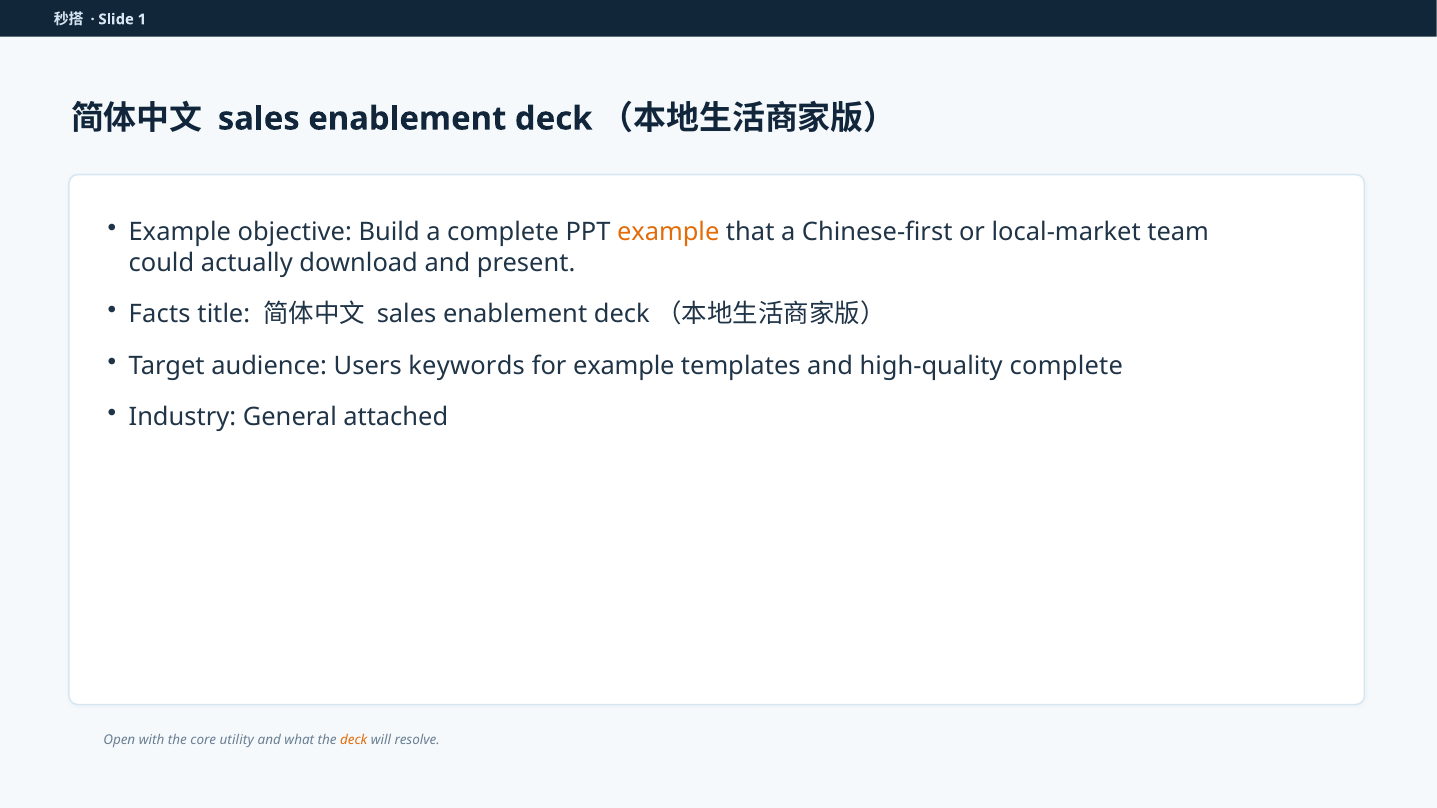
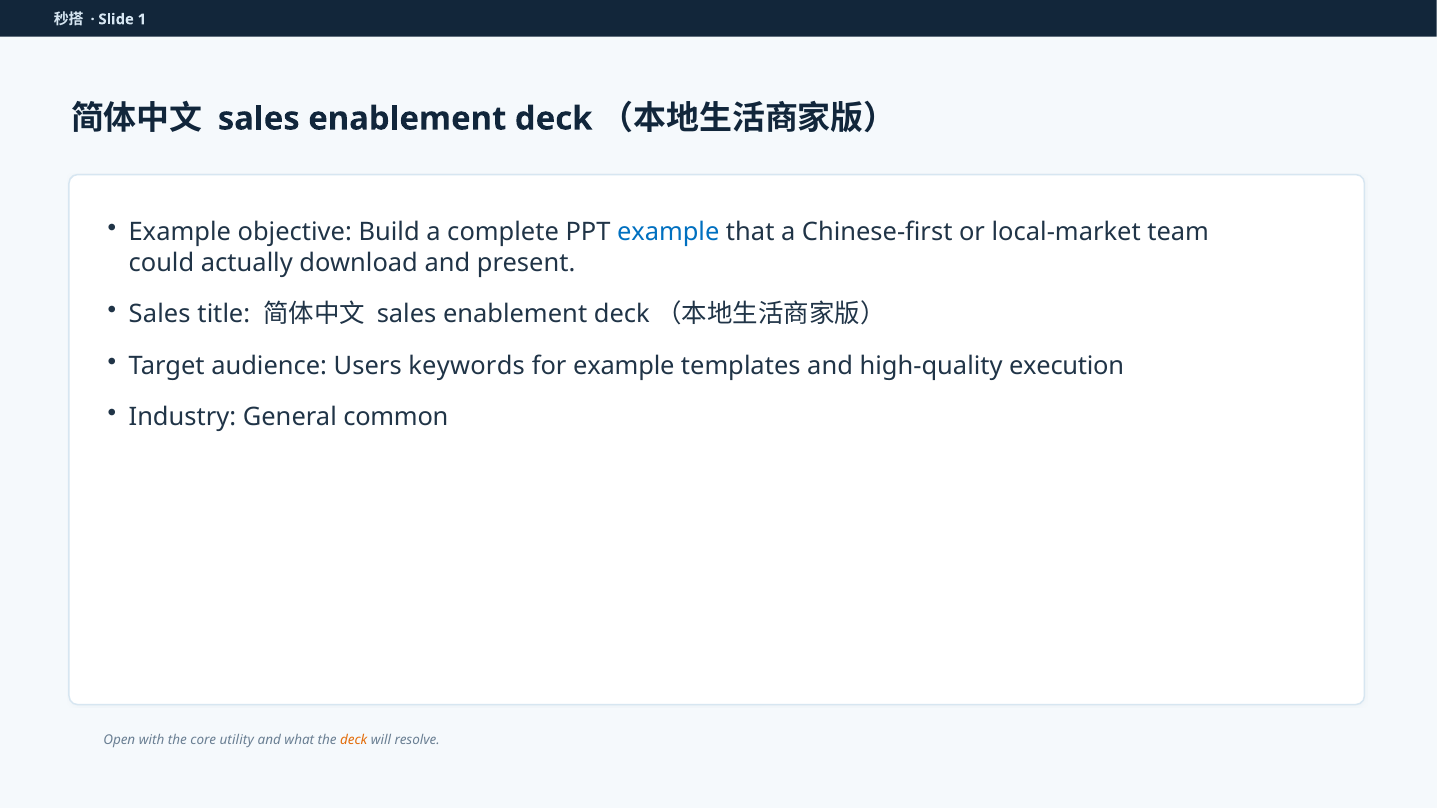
example colour: orange -> blue (668, 233)
Facts: Facts -> Sales (160, 315)
high-quality complete: complete -> execution (1067, 366)
attached: attached -> common (396, 418)
